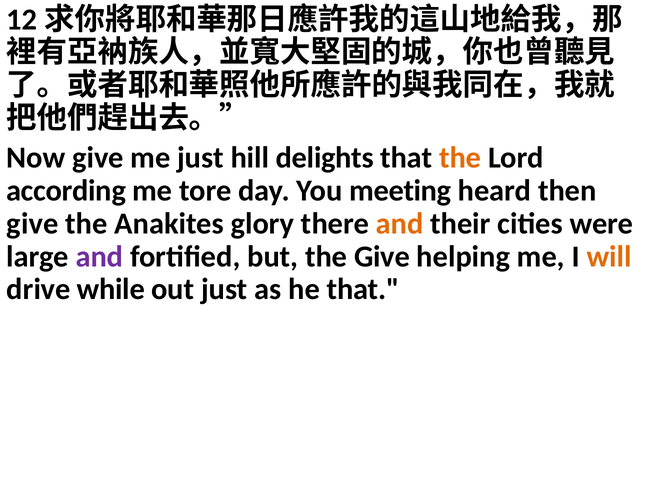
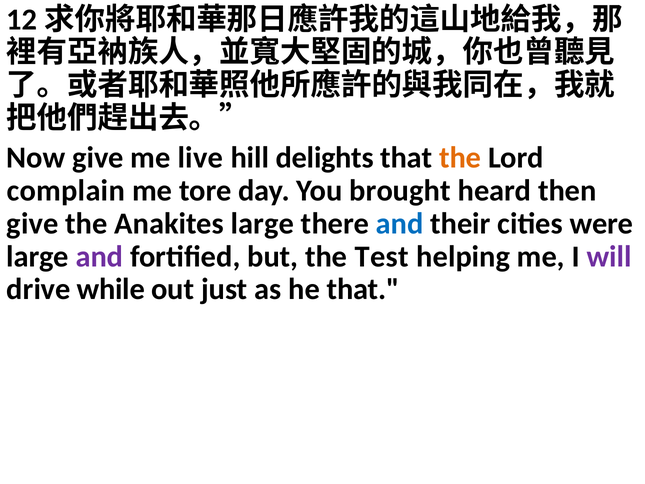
me just: just -> live (200, 158)
according: according -> complain (66, 191)
meeting: meeting -> brought (400, 191)
Anakites glory: glory -> large (262, 224)
and colour: orange -> blue (400, 224)
the Give: Give -> Test (382, 256)
will colour: orange -> purple (609, 256)
